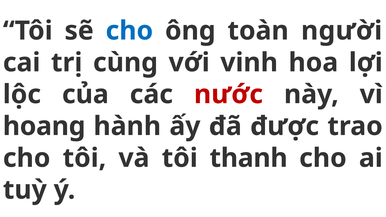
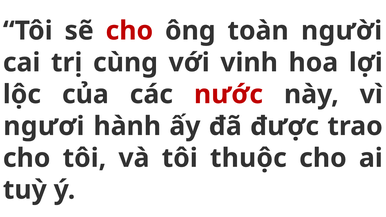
cho colour: blue -> red (129, 31)
hoang: hoang -> ngươi (44, 126)
thanh: thanh -> thuộc (248, 158)
